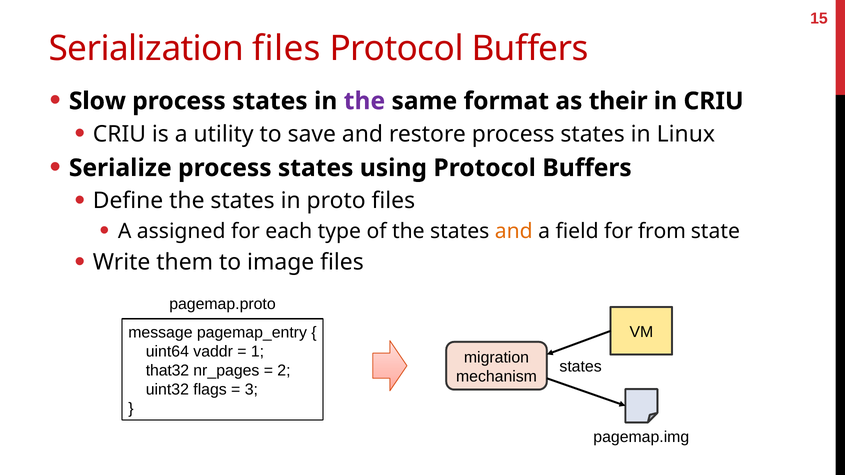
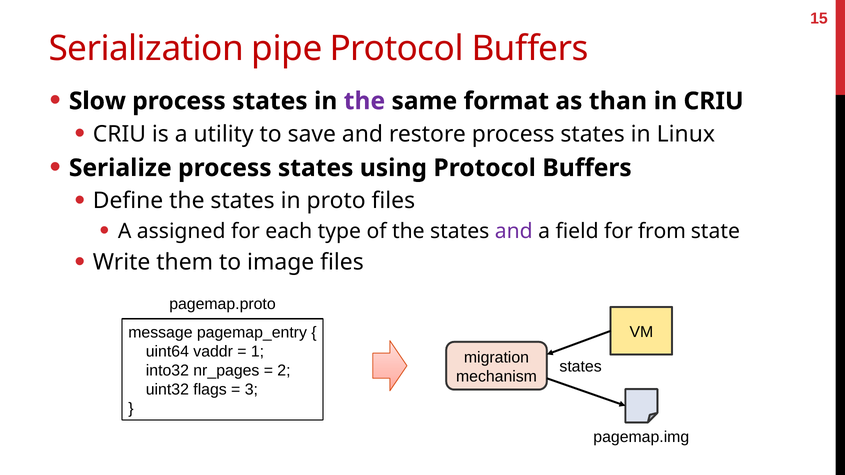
Serialization files: files -> pipe (287, 49)
their: their -> than (618, 101)
and colour: orange -> purple (514, 232)
that32: that32 -> into32 (167, 371)
